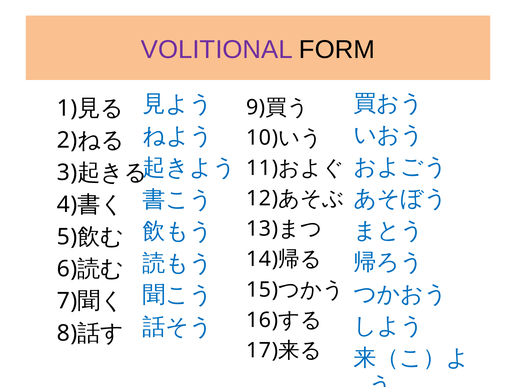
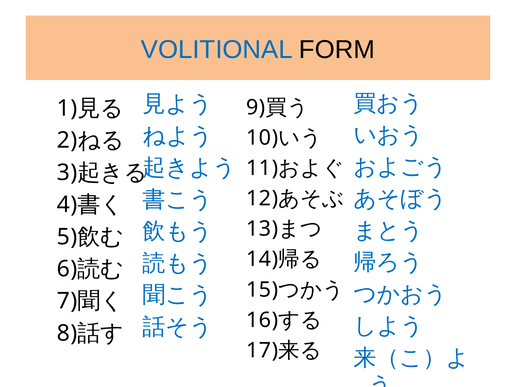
VOLITIONAL colour: purple -> blue (217, 50)
